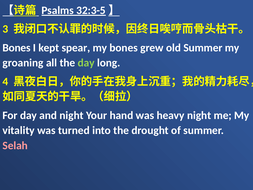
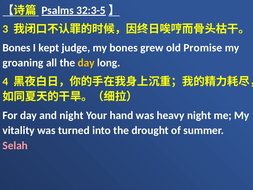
spear: spear -> judge (76, 48)
old Summer: Summer -> Promise (203, 48)
day colour: light green -> yellow (86, 63)
